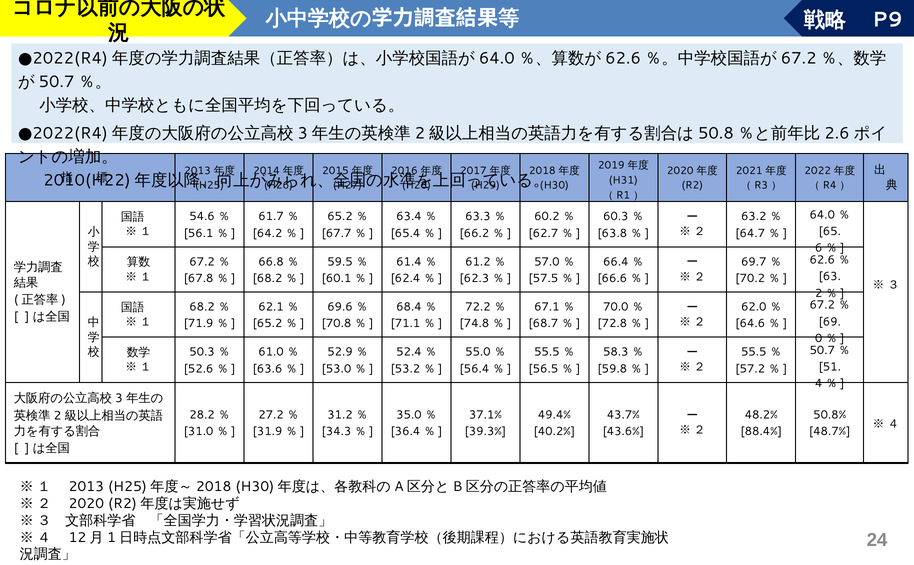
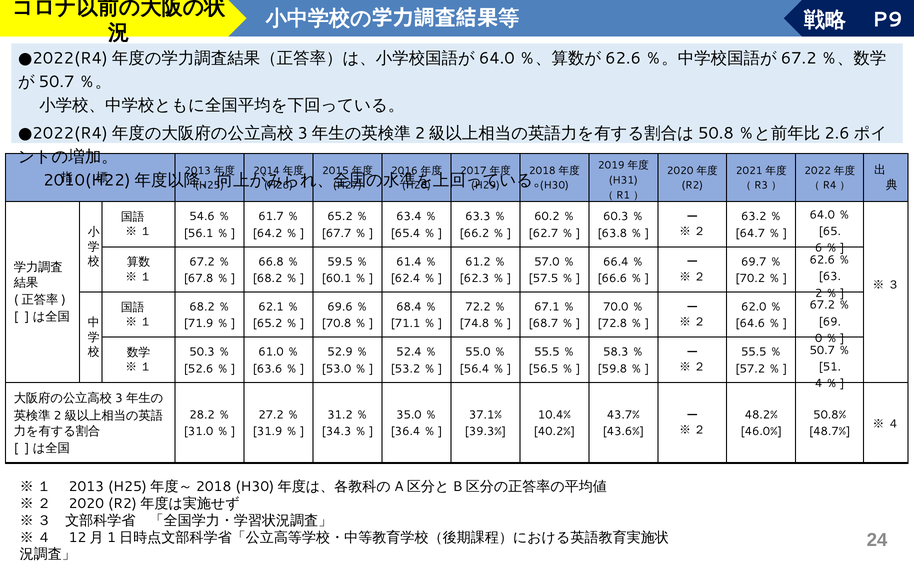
49.4%: 49.4% -> 10.4% (554, 415)
88.4%: 88.4% -> 46.0% (761, 431)
